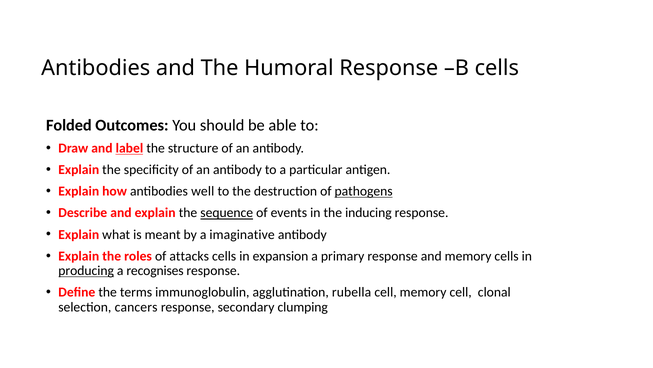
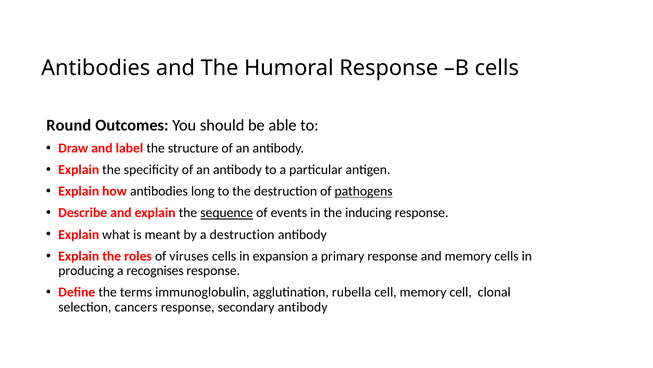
Folded: Folded -> Round (69, 125)
label underline: present -> none (129, 148)
well: well -> long (203, 191)
a imaginative: imaginative -> destruction (242, 234)
attacks: attacks -> viruses (189, 256)
producing underline: present -> none (86, 270)
secondary clumping: clumping -> antibody (303, 307)
